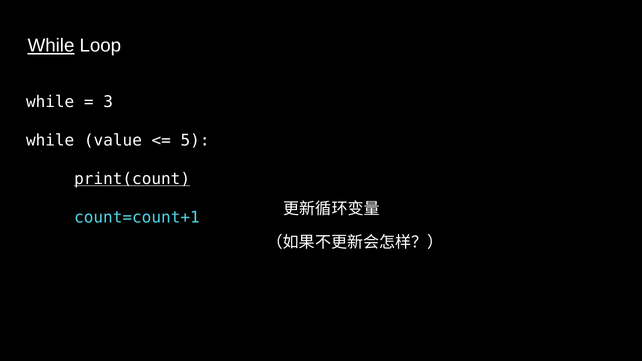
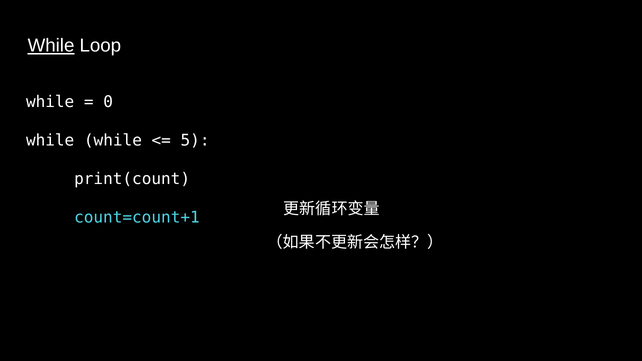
3: 3 -> 0 (108, 102)
while value: value -> while (113, 140)
print(count underline: present -> none (132, 179)
